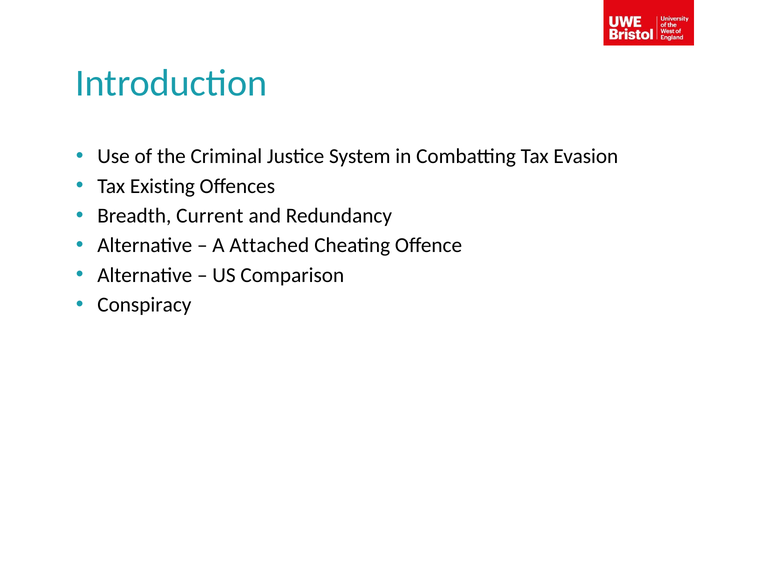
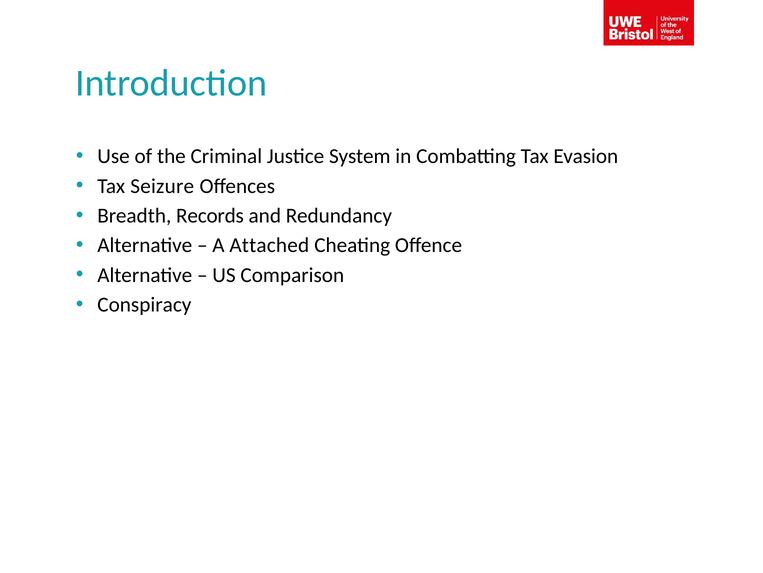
Existing: Existing -> Seizure (162, 186)
Current: Current -> Records (210, 215)
